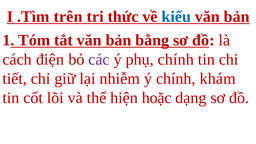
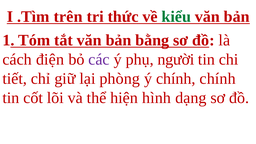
kiểu colour: blue -> green (176, 17)
phụ chính: chính -> người (176, 59)
nhiễm: nhiễm -> phòng (120, 79)
chính khám: khám -> chính (218, 79)
hoặc: hoặc -> hình (157, 98)
